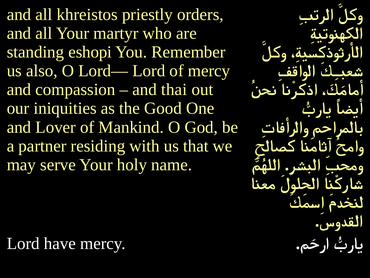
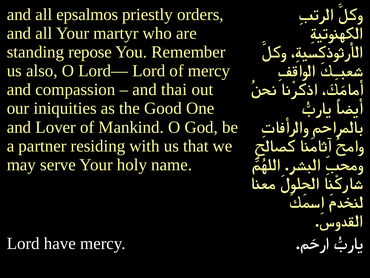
khreistos: khreistos -> epsalmos (87, 14)
eshopi: eshopi -> repose (90, 52)
